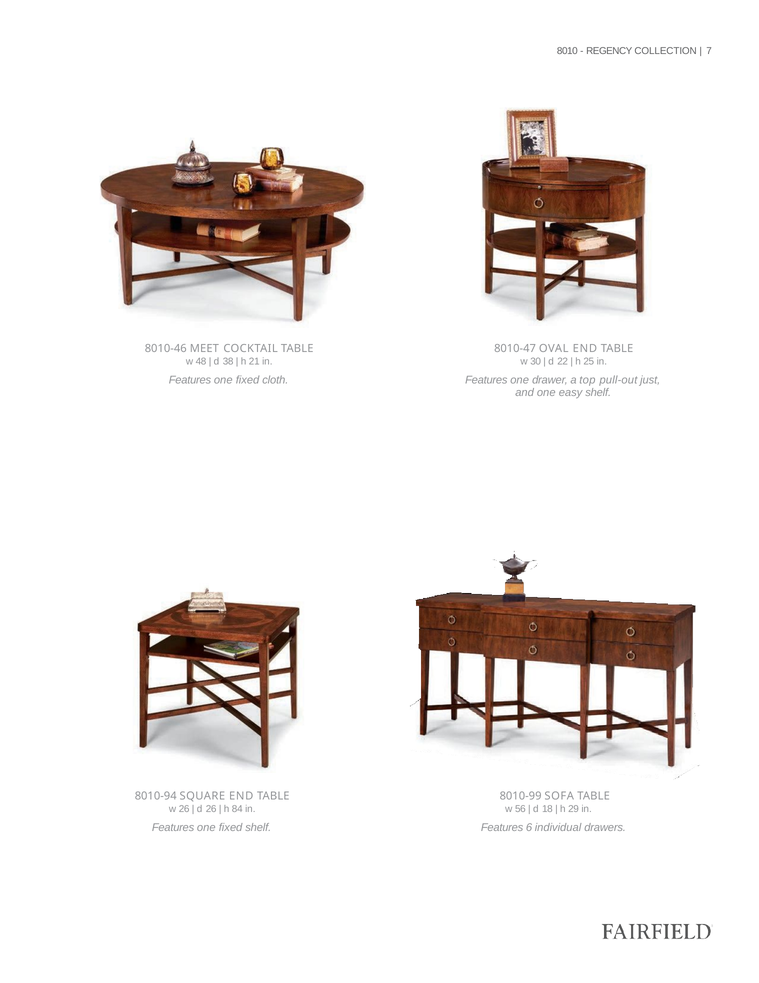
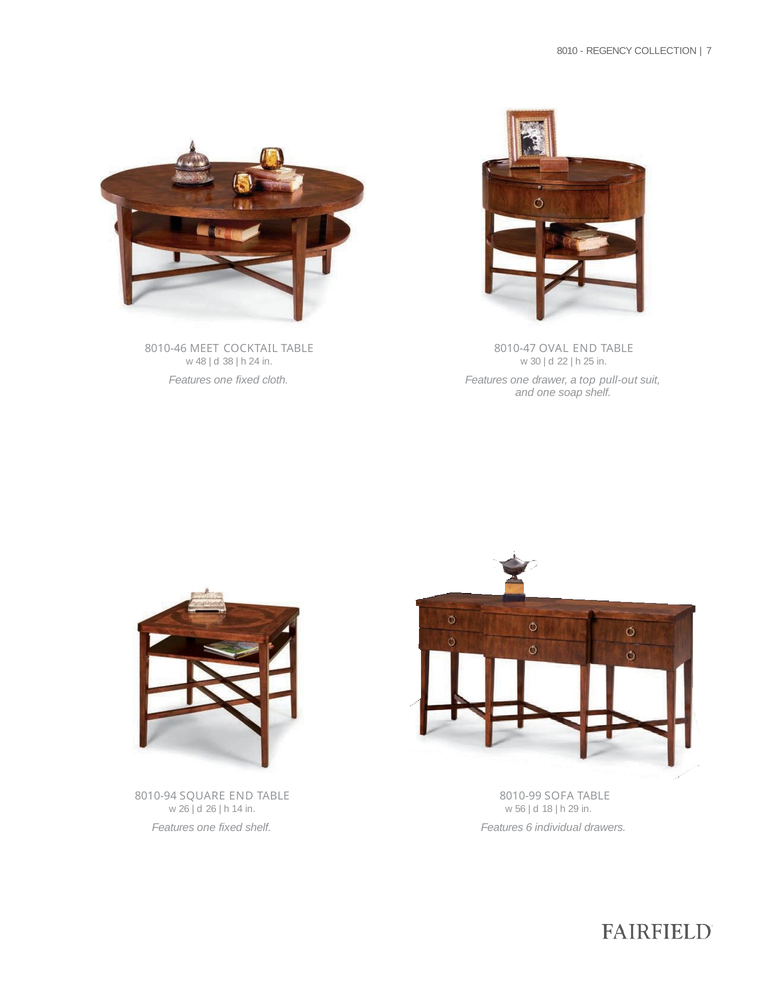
21: 21 -> 24 (254, 361)
just: just -> suit (650, 380)
easy: easy -> soap (571, 392)
84: 84 -> 14 (237, 808)
